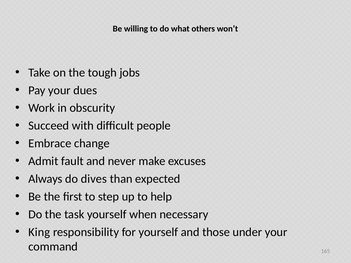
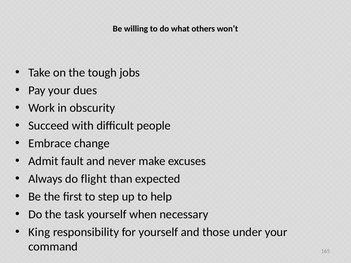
dives: dives -> flight (94, 179)
